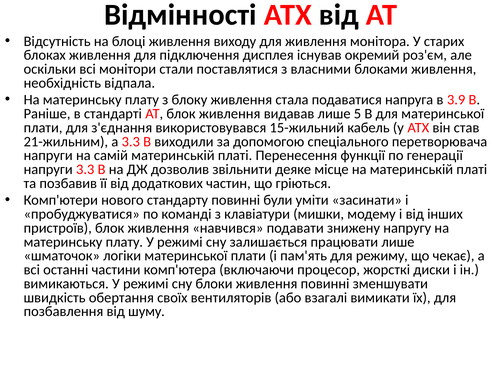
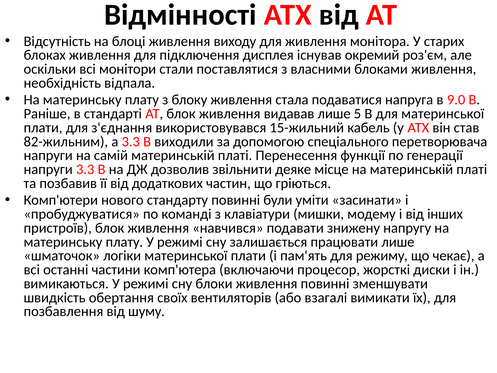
3.9: 3.9 -> 9.0 (456, 100)
21-жильним: 21-жильним -> 82-жильним (66, 141)
